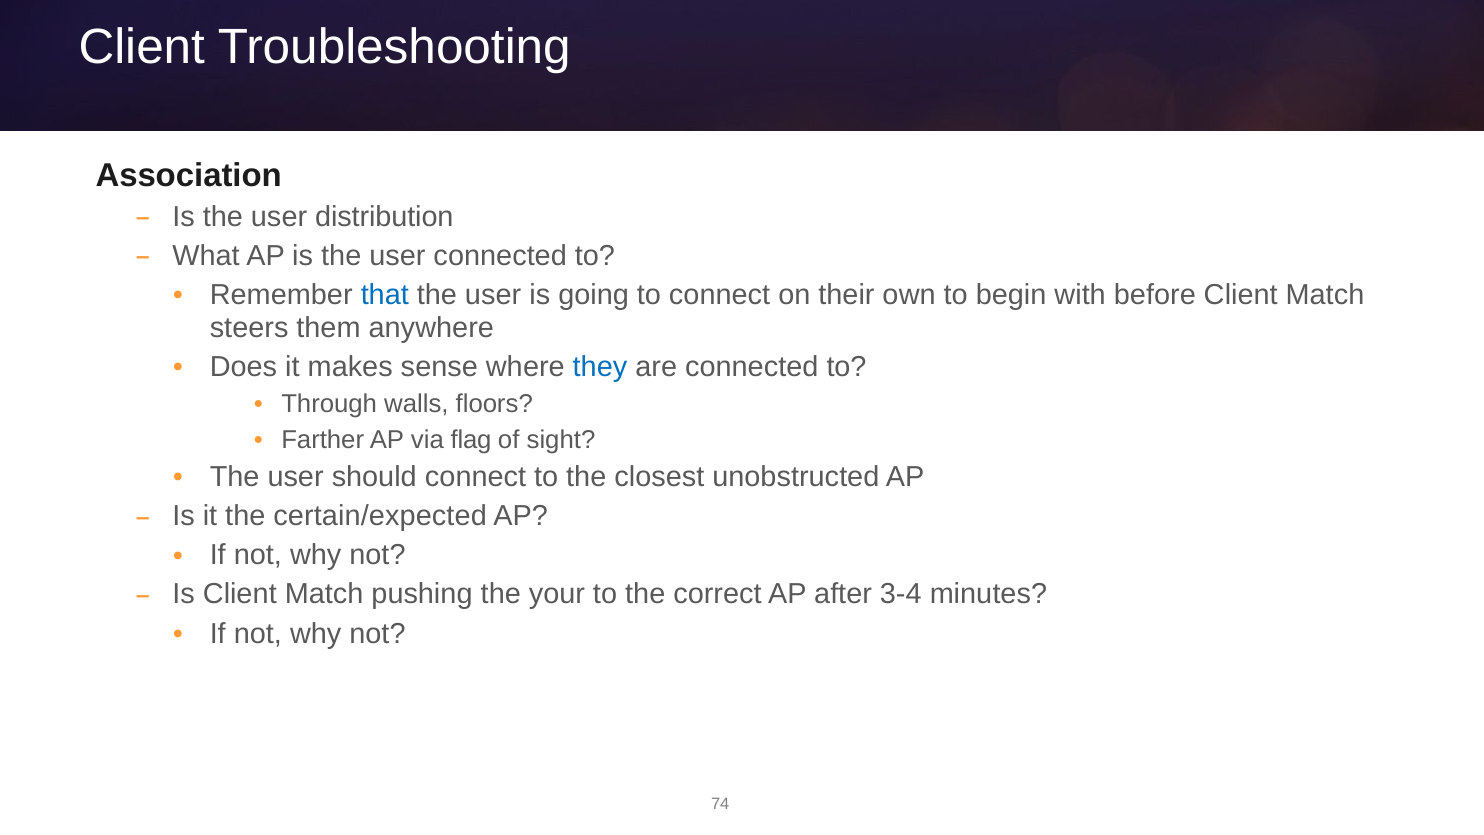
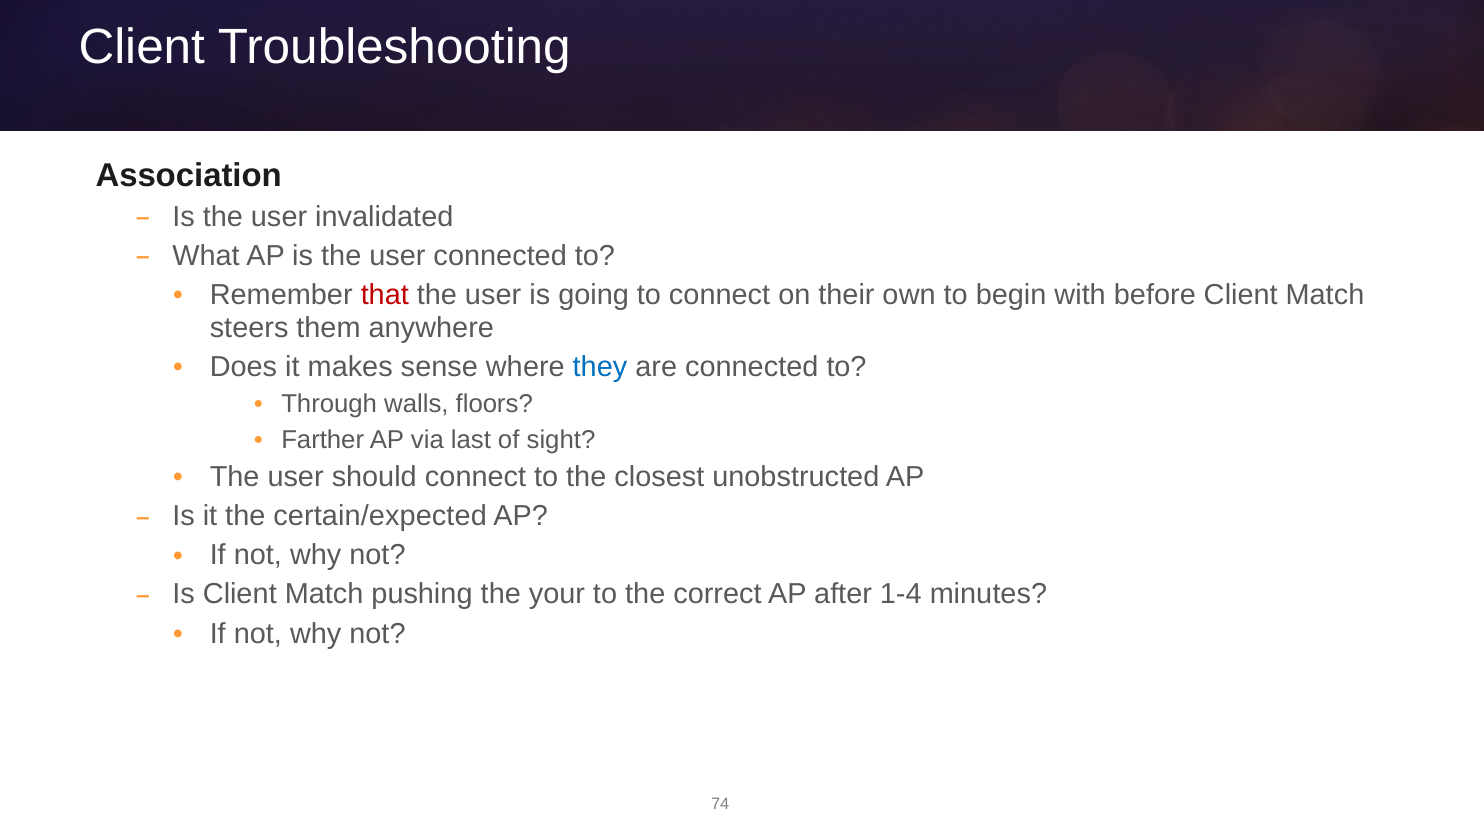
distribution: distribution -> invalidated (384, 217)
that colour: blue -> red (385, 295)
flag: flag -> last (471, 440)
3-4: 3-4 -> 1-4 (901, 594)
